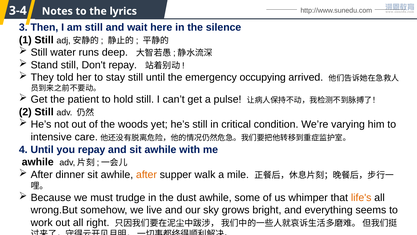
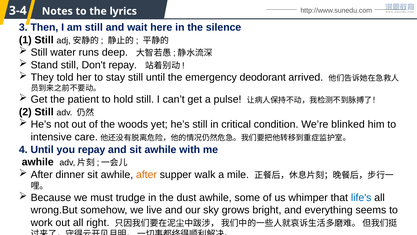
occupying: occupying -> deodorant (263, 77)
varying: varying -> blinked (348, 124)
life's colour: orange -> blue (361, 197)
